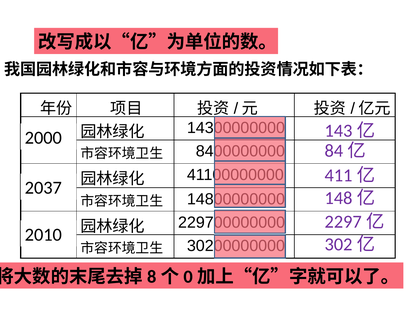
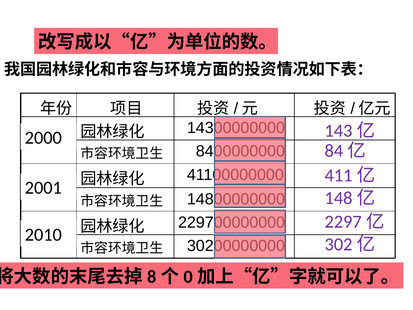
2037: 2037 -> 2001 (43, 188)
